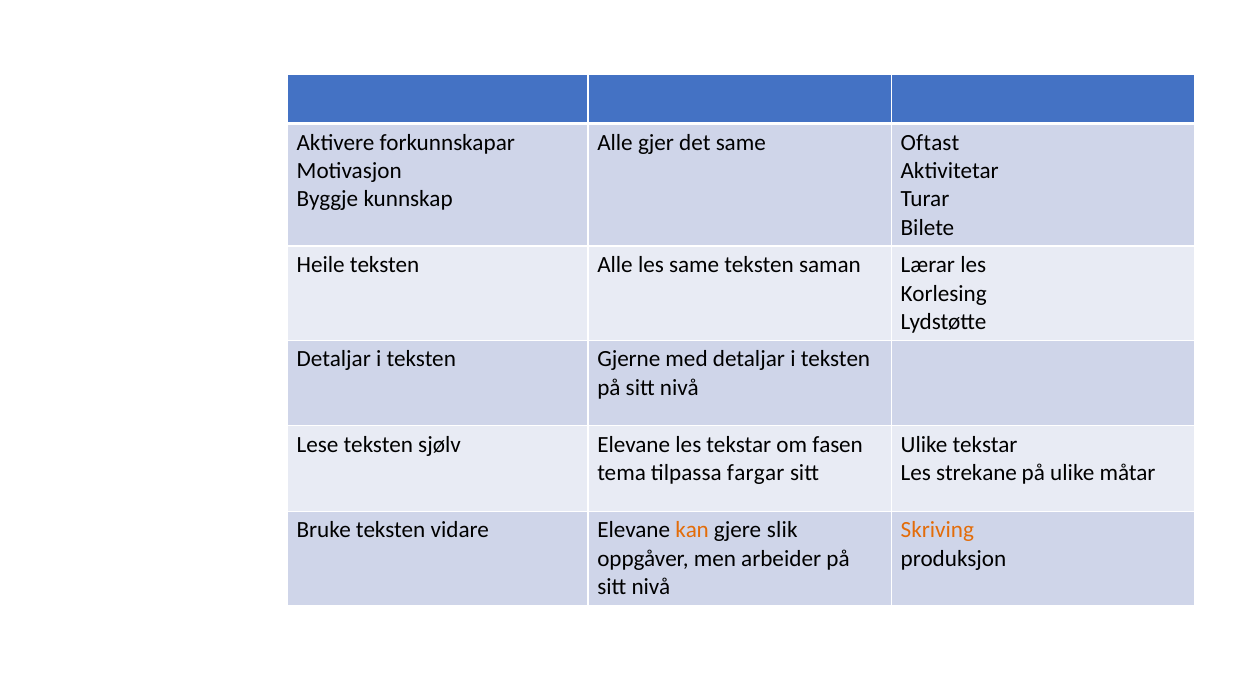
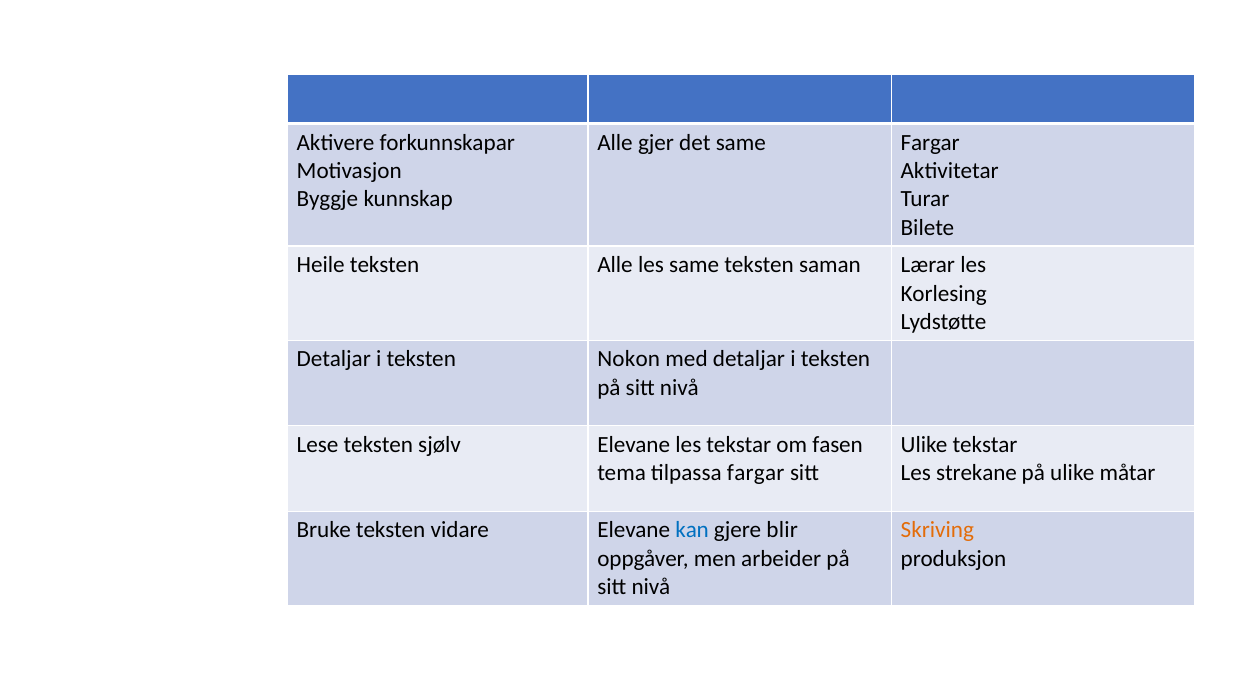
same Oftast: Oftast -> Fargar (930, 143)
Gjerne: Gjerne -> Nokon (629, 359)
kan colour: orange -> blue (692, 531)
slik: slik -> blir (782, 531)
